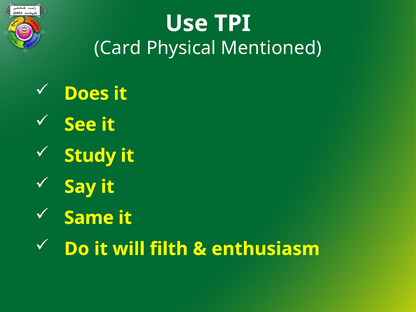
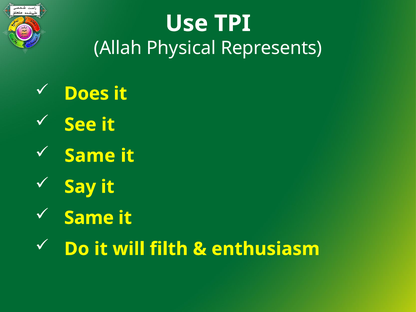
Card: Card -> Allah (118, 48)
Mentioned: Mentioned -> Represents (271, 48)
Study: Study -> Same (90, 156)
